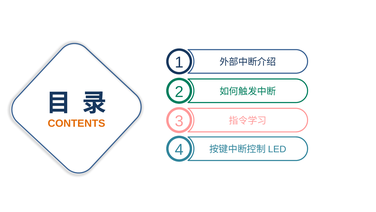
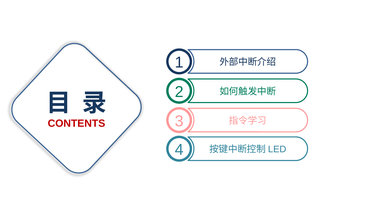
CONTENTS colour: orange -> red (76, 123)
